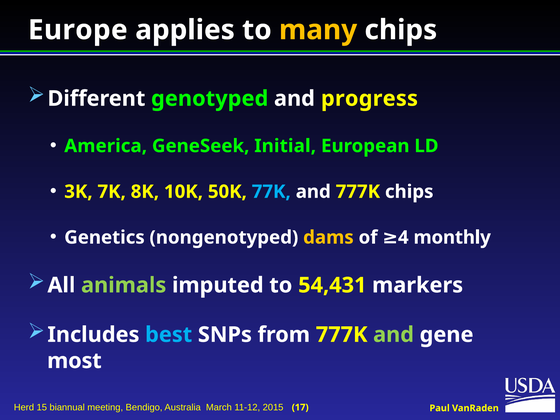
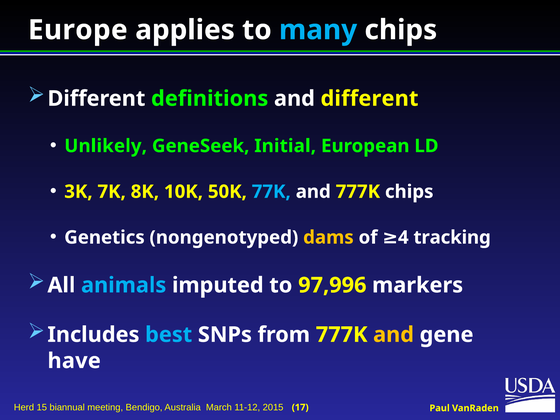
many colour: yellow -> light blue (318, 30)
genotyped: genotyped -> definitions (210, 99)
and progress: progress -> different (369, 99)
America: America -> Unlikely (106, 146)
monthly: monthly -> tracking (452, 237)
animals colour: light green -> light blue (124, 285)
54,431: 54,431 -> 97,996 (332, 285)
and colour: light green -> yellow (394, 335)
most: most -> have (74, 361)
